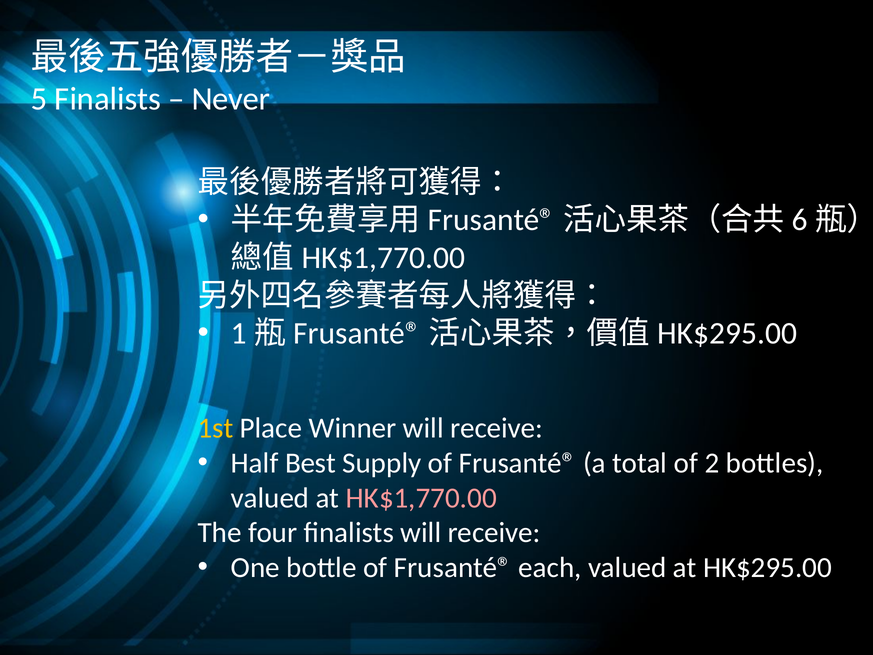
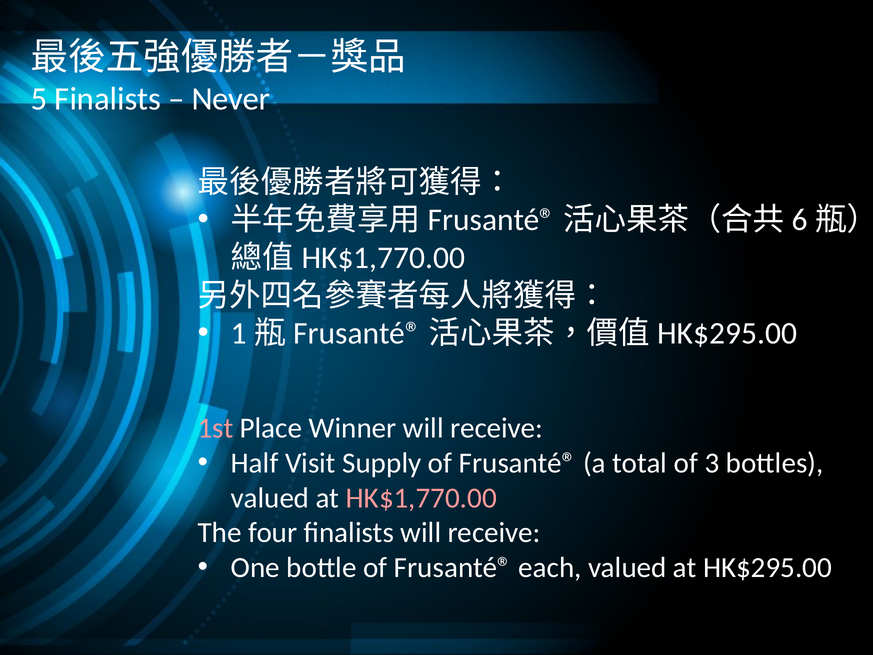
1st colour: yellow -> pink (216, 428)
Best: Best -> Visit (310, 463)
2: 2 -> 3 (712, 463)
